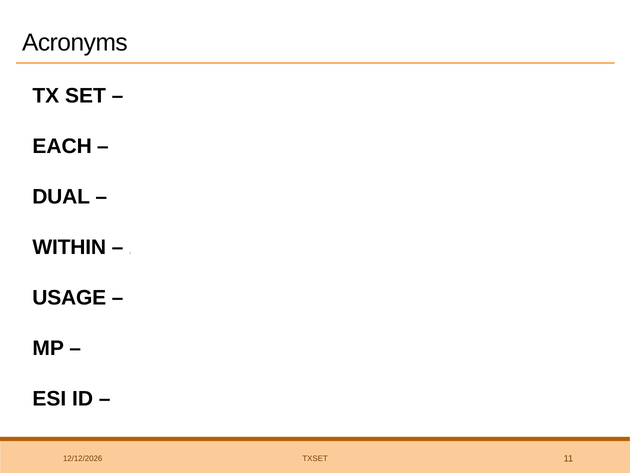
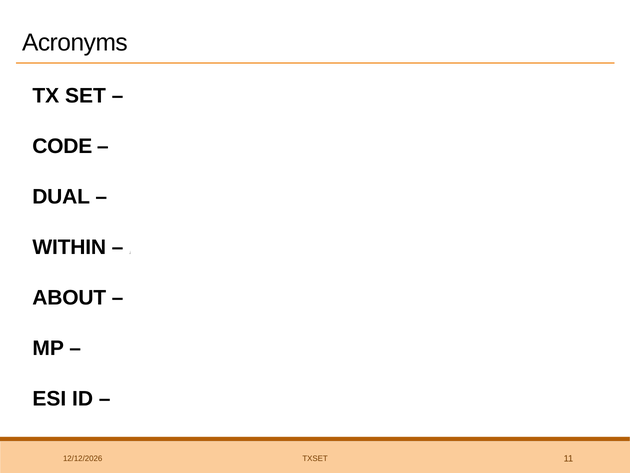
EACH: EACH -> CODE (62, 146)
USAGE: USAGE -> ABOUT (69, 298)
